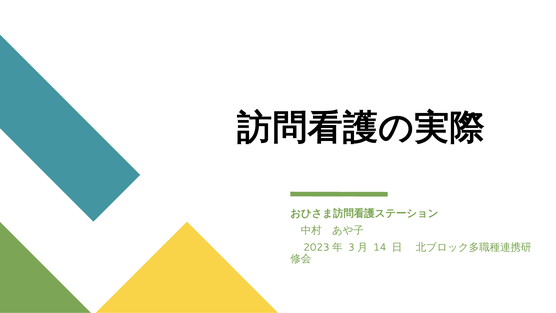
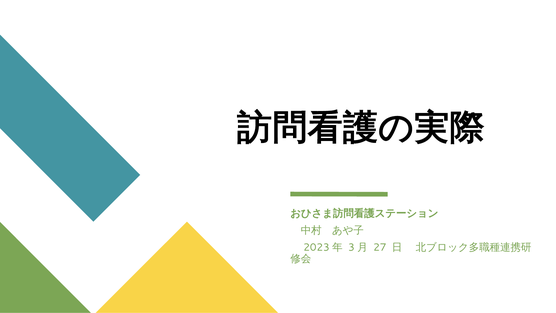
14: 14 -> 27 (380, 247)
